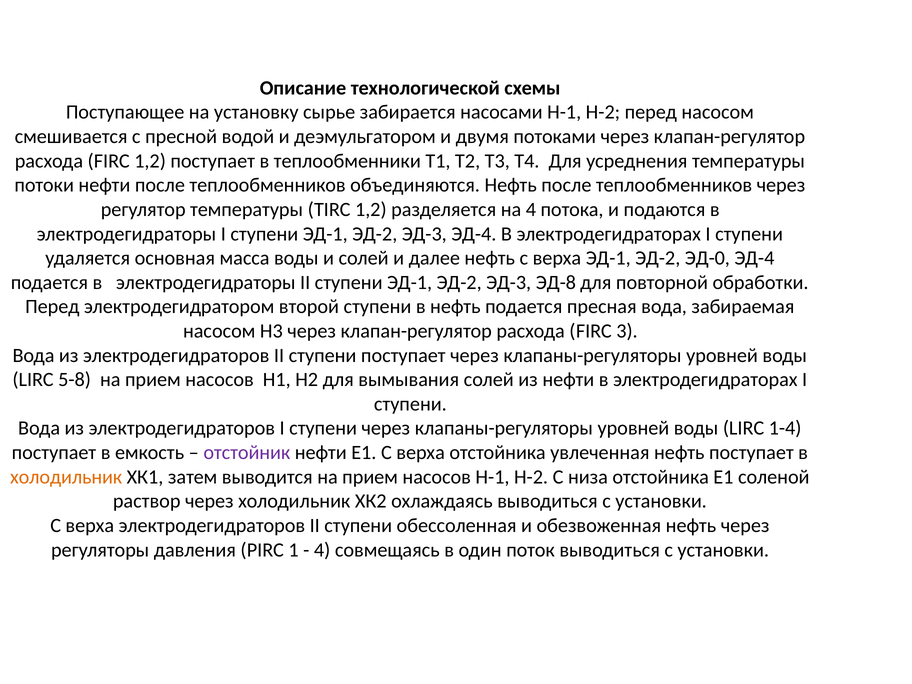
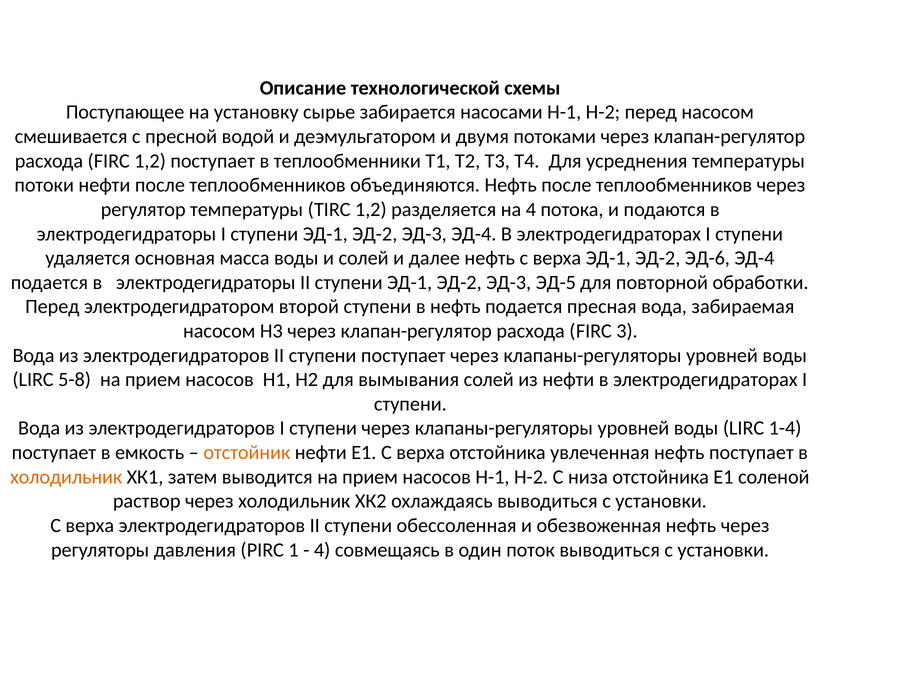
ЭД-0: ЭД-0 -> ЭД-6 (707, 258)
ЭД-8: ЭД-8 -> ЭД-5 (556, 282)
отстойник colour: purple -> orange (247, 453)
